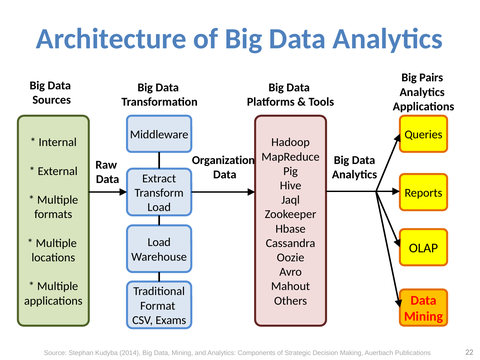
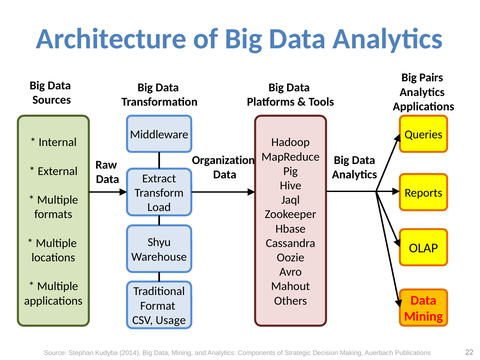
Load: Load -> Shyu (159, 242)
Exams: Exams -> Usage (171, 320)
